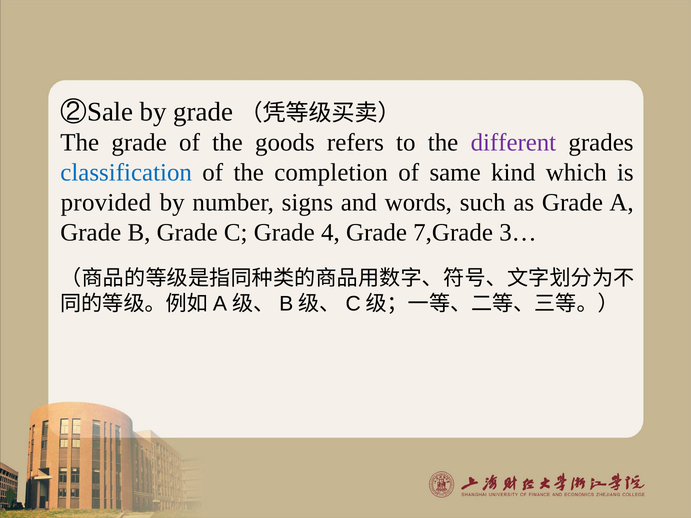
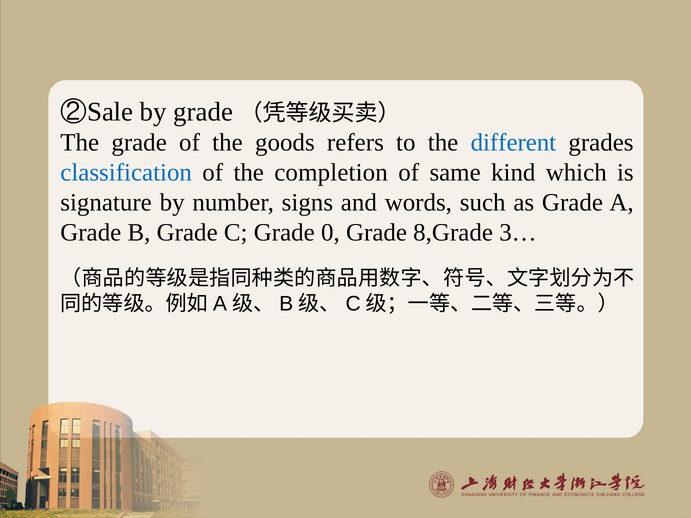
different colour: purple -> blue (513, 143)
provided: provided -> signature (106, 203)
4: 4 -> 0 (330, 233)
7,Grade: 7,Grade -> 8,Grade (453, 233)
